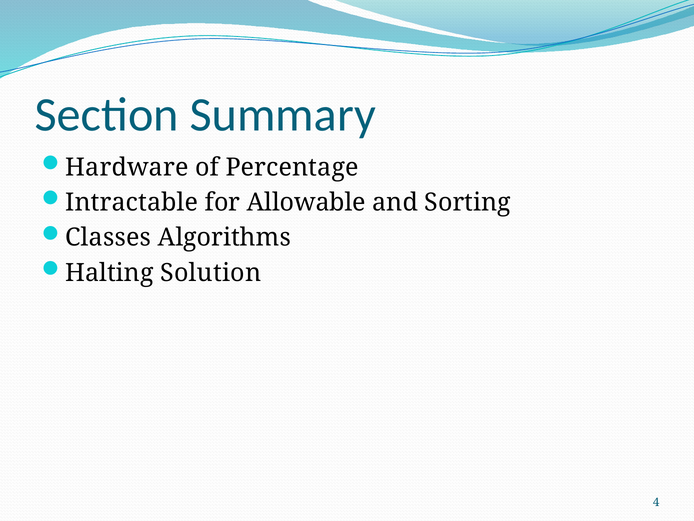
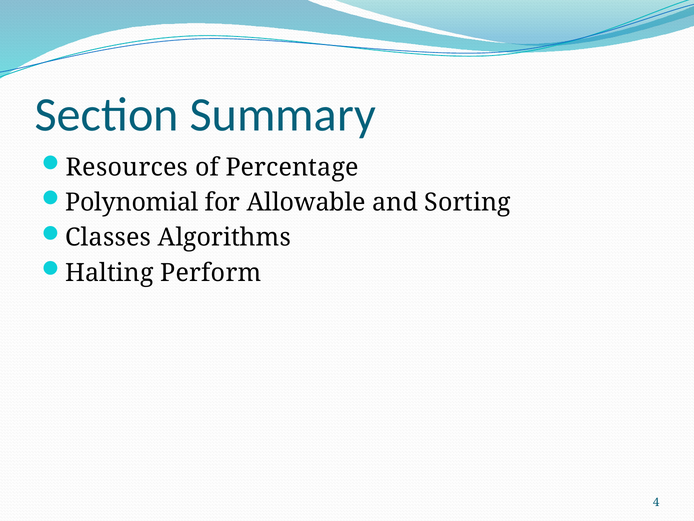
Hardware: Hardware -> Resources (127, 167)
Intractable: Intractable -> Polynomial (132, 202)
Solution: Solution -> Perform (211, 273)
